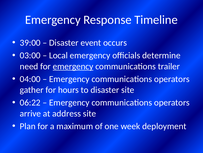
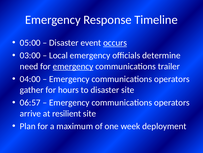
39:00: 39:00 -> 05:00 (30, 43)
occurs underline: none -> present (115, 43)
06:22: 06:22 -> 06:57 (30, 102)
address: address -> resilient (67, 113)
